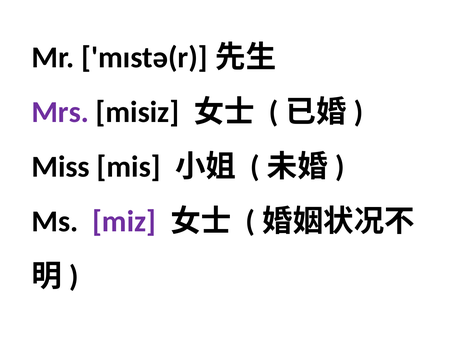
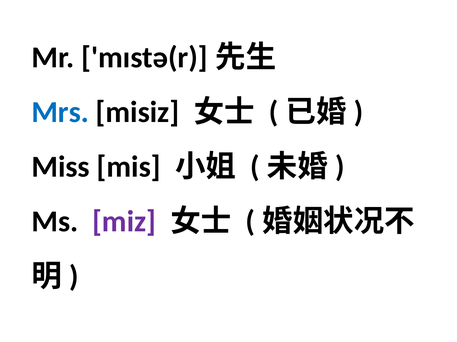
Mrs colour: purple -> blue (60, 112)
